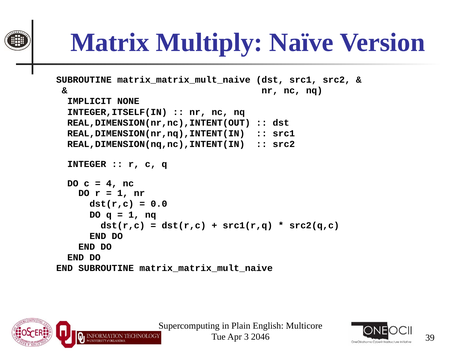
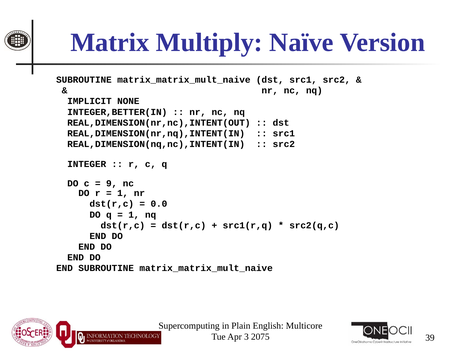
INTEGER,ITSELF(IN: INTEGER,ITSELF(IN -> INTEGER,BETTER(IN (117, 112)
4: 4 -> 9 (112, 184)
2046: 2046 -> 2075 (260, 337)
